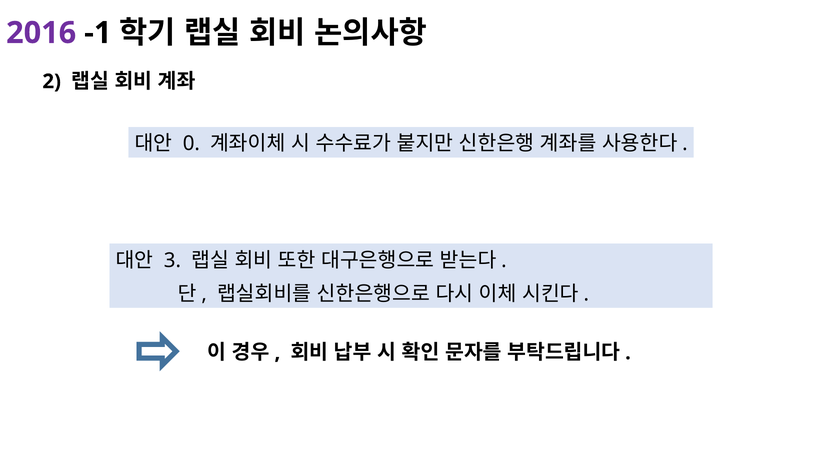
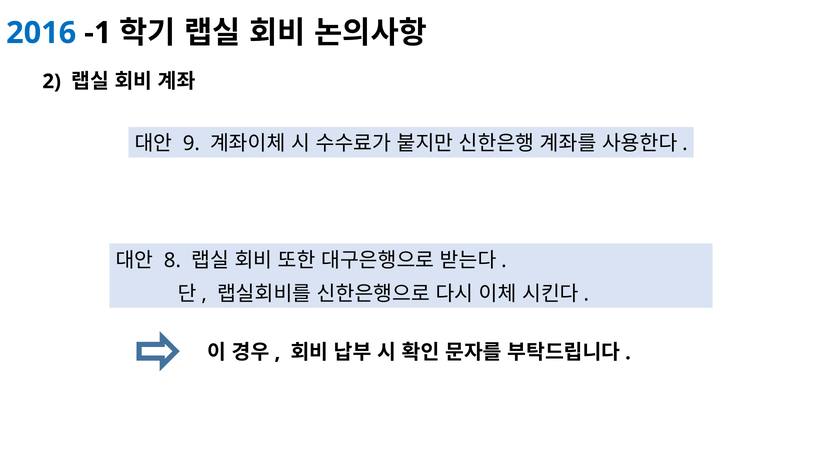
2016 colour: purple -> blue (41, 33)
0: 0 -> 9 (191, 144)
3: 3 -> 8 (172, 260)
